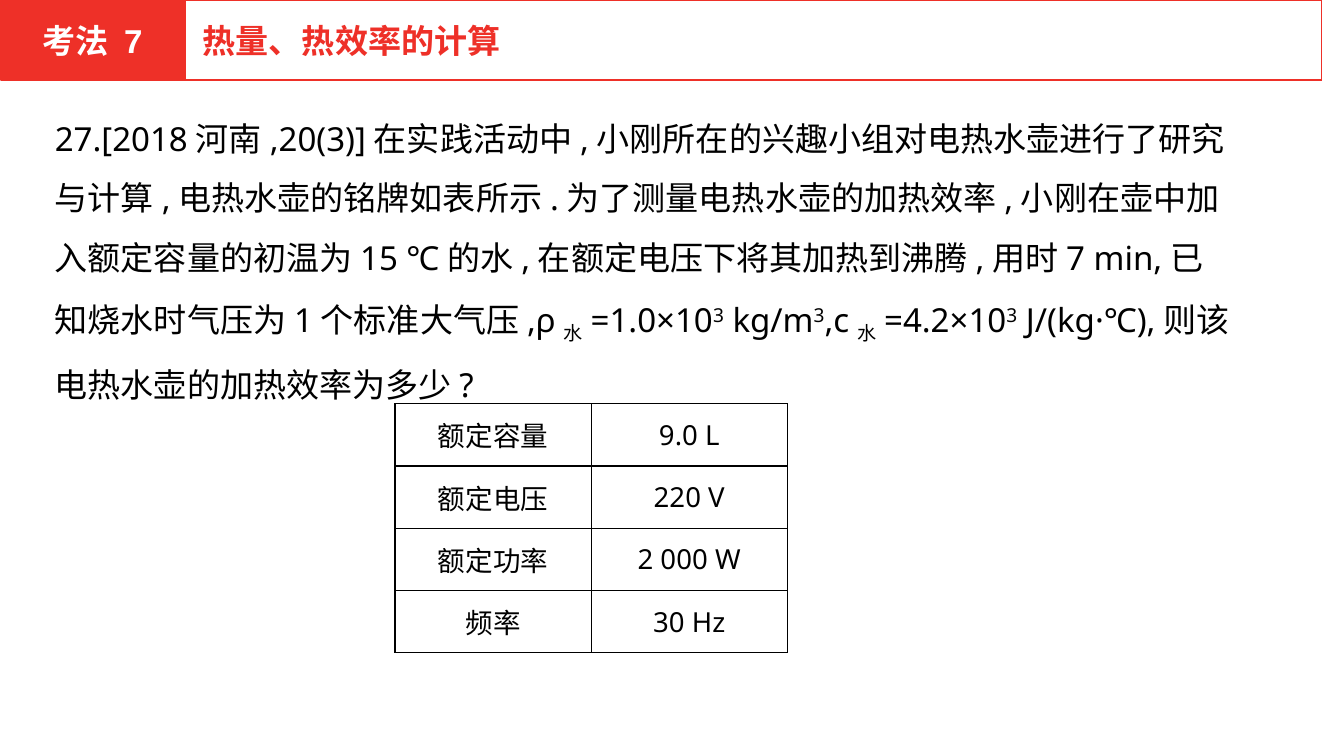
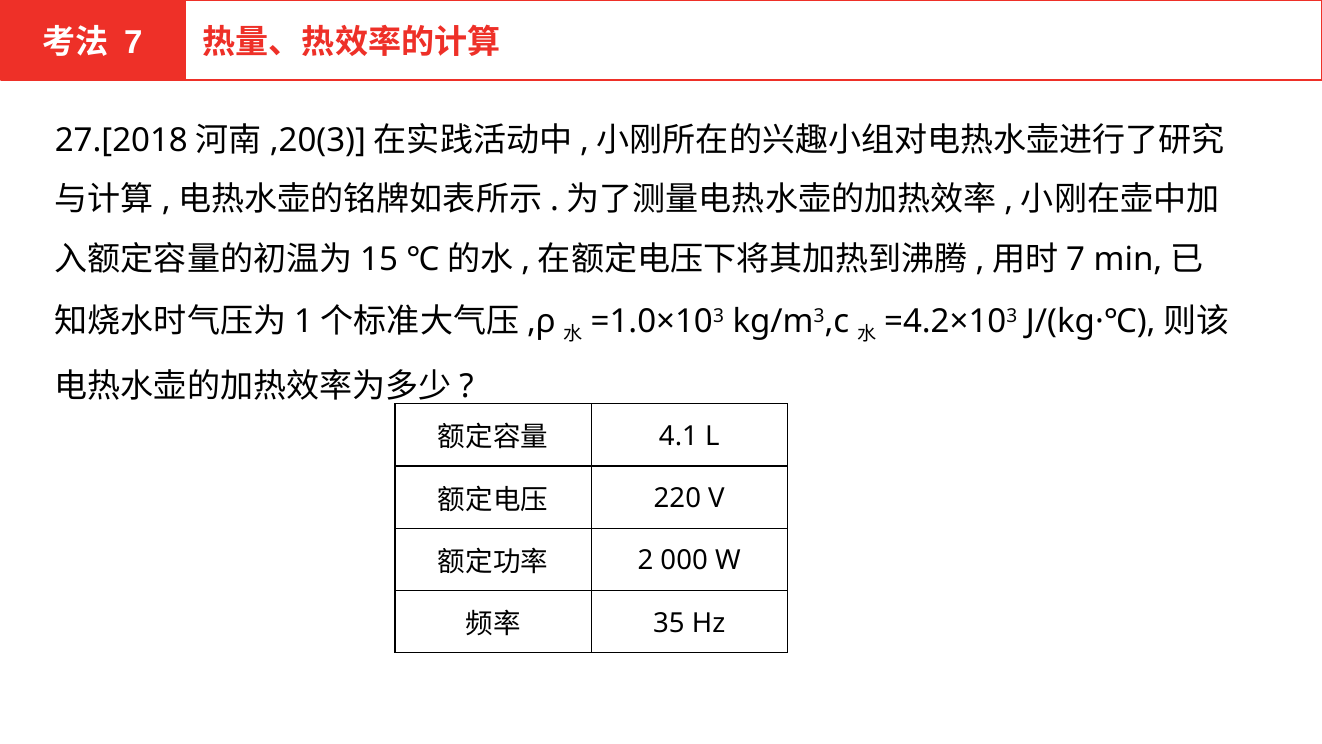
9.0: 9.0 -> 4.1 (678, 436)
30: 30 -> 35 (669, 623)
